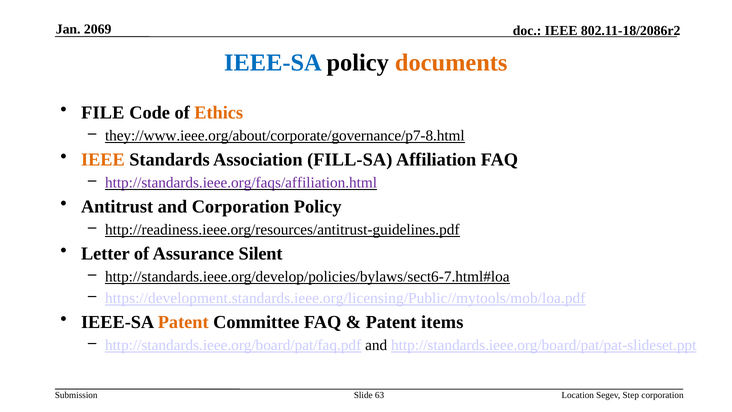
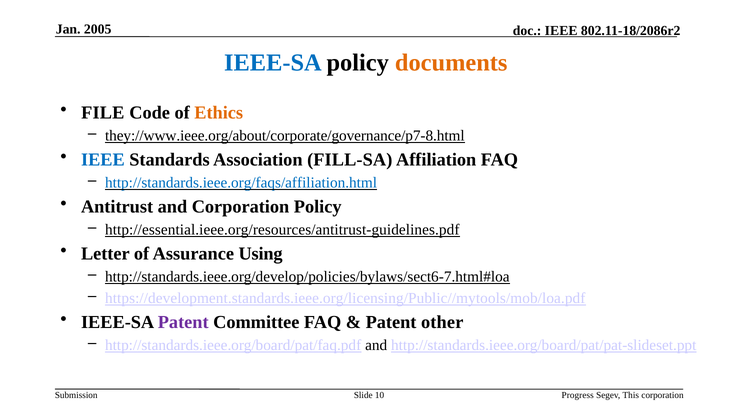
2069: 2069 -> 2005 (98, 29)
IEEE colour: orange -> blue (103, 160)
http://standards.ieee.org/faqs/affiliation.html colour: purple -> blue (241, 183)
http://readiness.ieee.org/resources/antitrust-guidelines.pdf: http://readiness.ieee.org/resources/antitrust-guidelines.pdf -> http://essential.ieee.org/resources/antitrust-guidelines.pdf (282, 230)
Silent: Silent -> Using (261, 254)
Patent colour: orange -> purple (183, 322)
items: items -> other (442, 322)
63: 63 -> 10 (380, 395)
Location: Location -> Progress (578, 395)
Step: Step -> This (631, 395)
